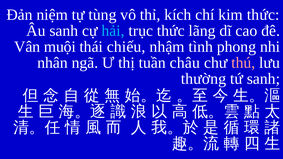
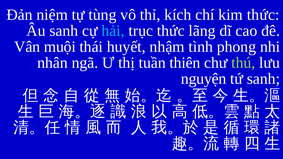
chiếu: chiếu -> huyết (126, 47)
châu: châu -> thiên (185, 63)
thú colour: pink -> light green (243, 63)
thường: thường -> nguyện (204, 79)
